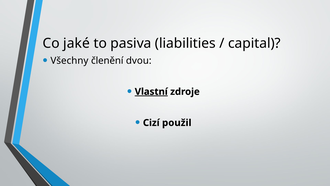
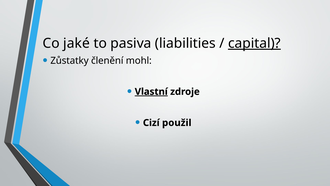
capital underline: none -> present (254, 43)
Všechny: Všechny -> Zůstatky (70, 60)
dvou: dvou -> mohl (139, 60)
